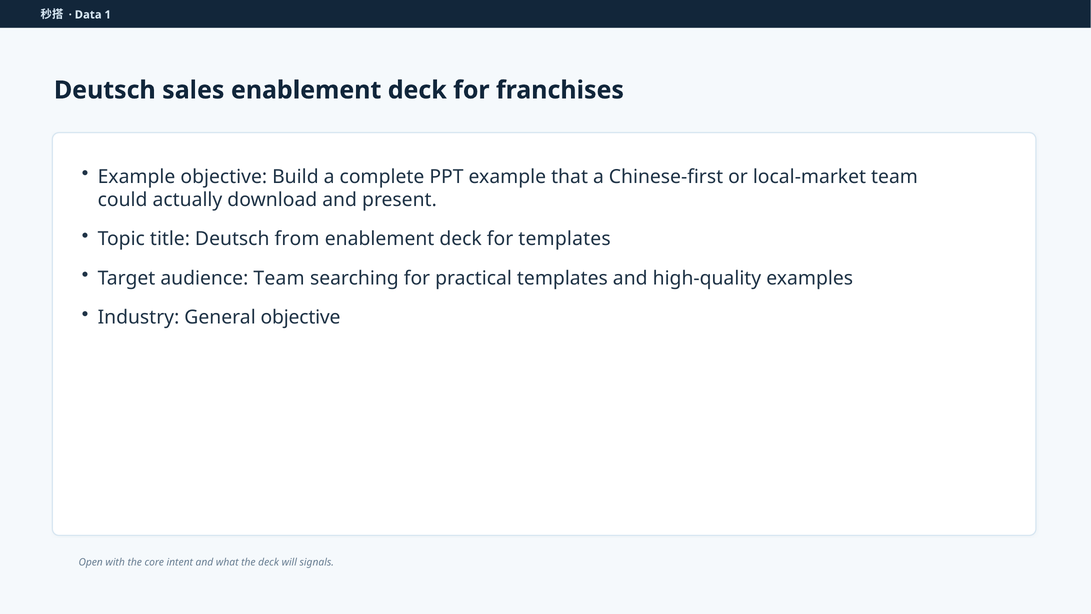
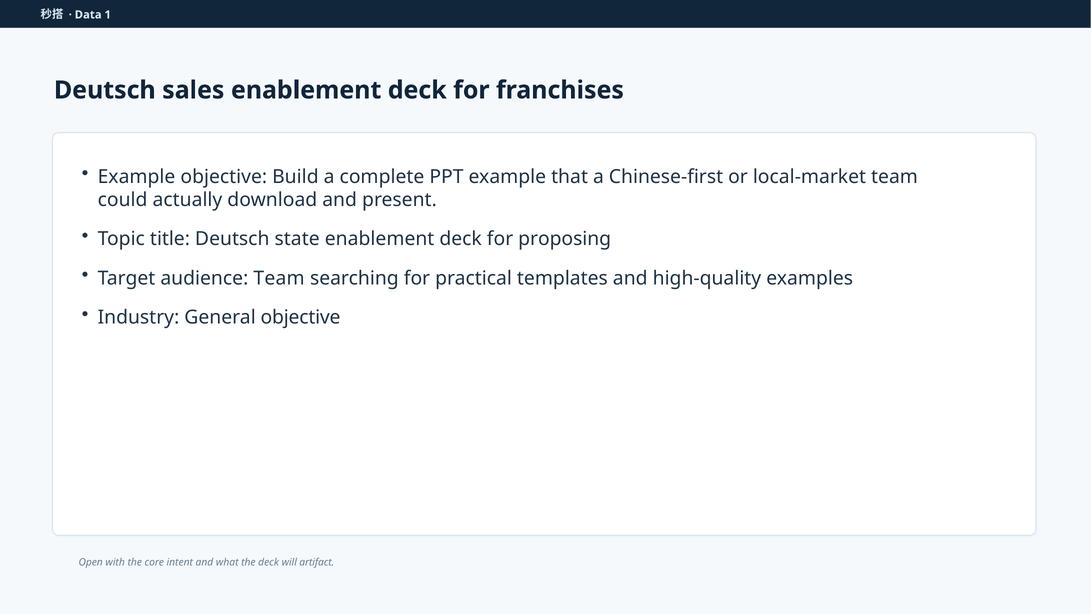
from: from -> state (297, 239)
for templates: templates -> proposing (565, 239)
signals: signals -> artifact (317, 562)
